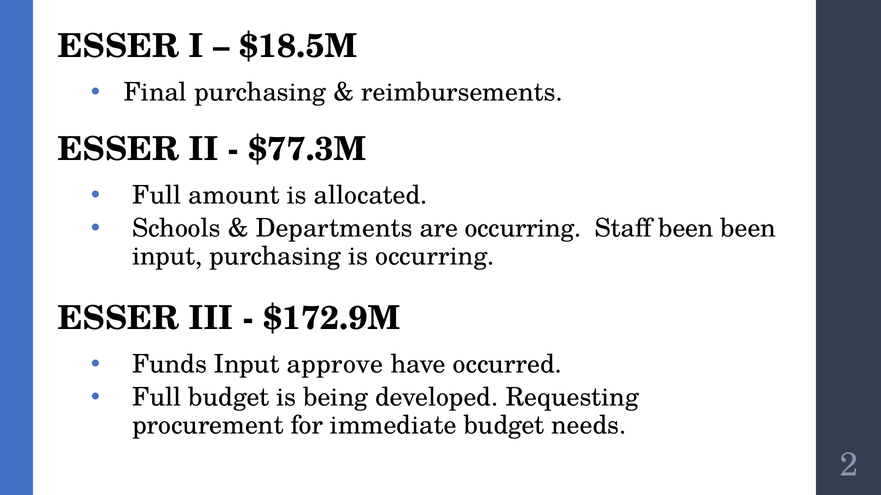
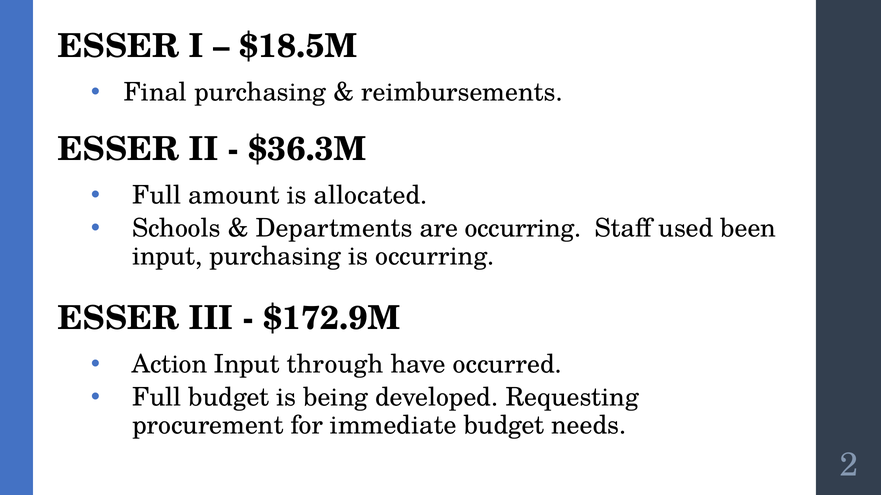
$77.3M: $77.3M -> $36.3M (307, 149)
Staff been: been -> used (686, 229)
Funds: Funds -> Action (170, 365)
approve: approve -> through (335, 365)
